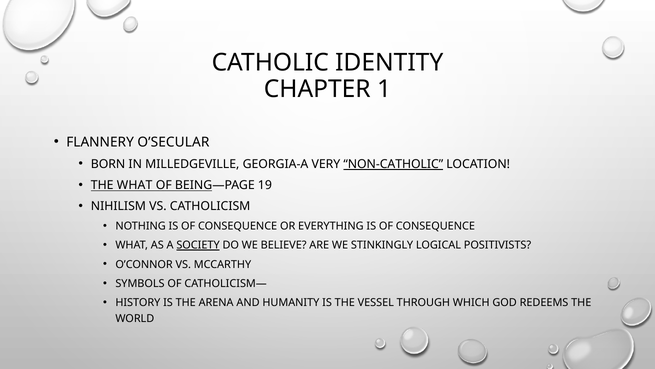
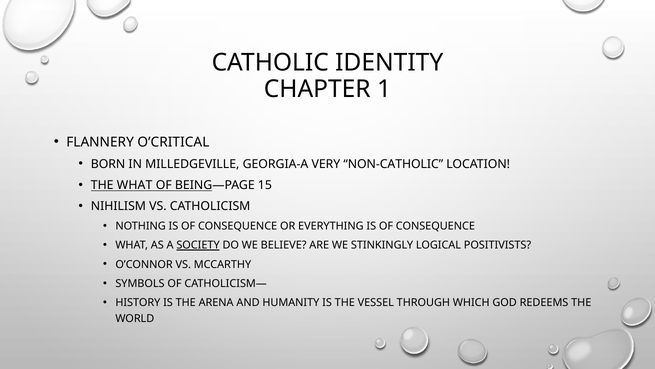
O’SECULAR: O’SECULAR -> O’CRITICAL (173, 142)
NON-CATHOLIC underline: present -> none (393, 164)
19: 19 -> 15 (265, 185)
